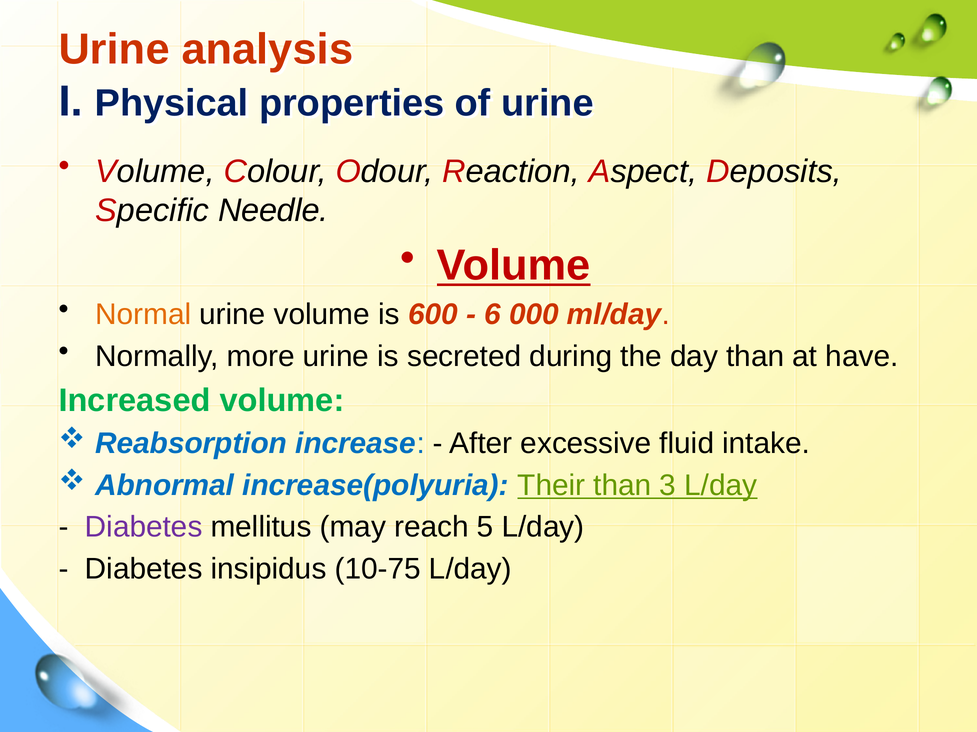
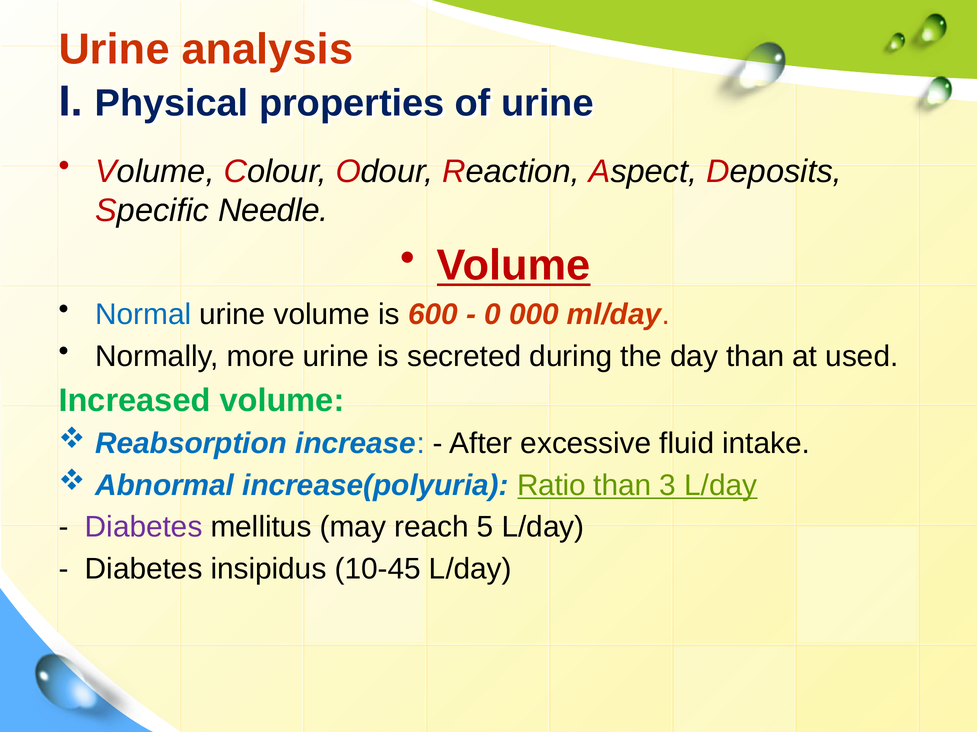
Normal colour: orange -> blue (143, 315)
6: 6 -> 0 (492, 315)
have: have -> used (862, 357)
Their: Their -> Ratio (551, 486)
10-75: 10-75 -> 10-45 (378, 569)
